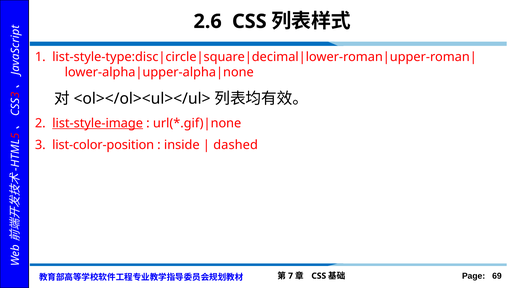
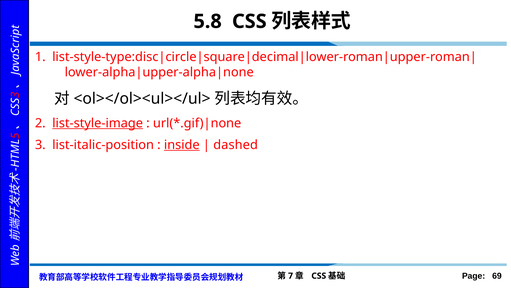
2.6: 2.6 -> 5.8 (208, 21)
list-color-position: list-color-position -> list-italic-position (103, 145)
inside underline: none -> present (182, 145)
